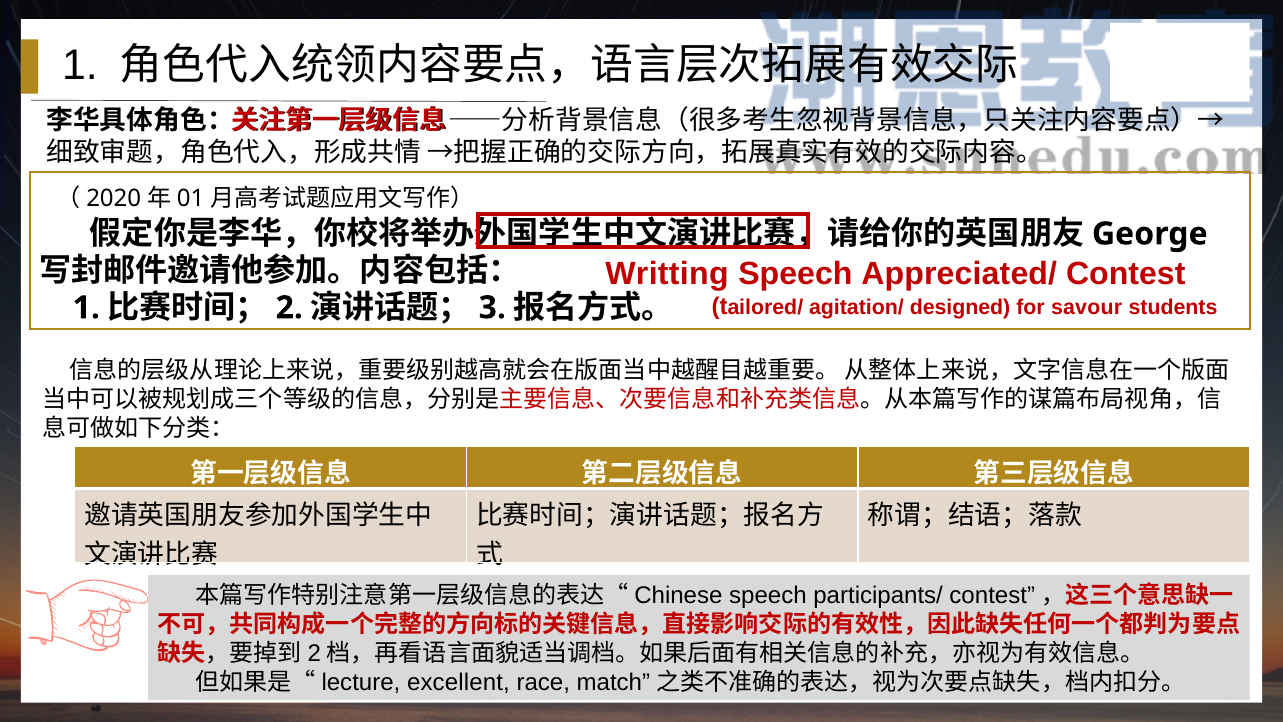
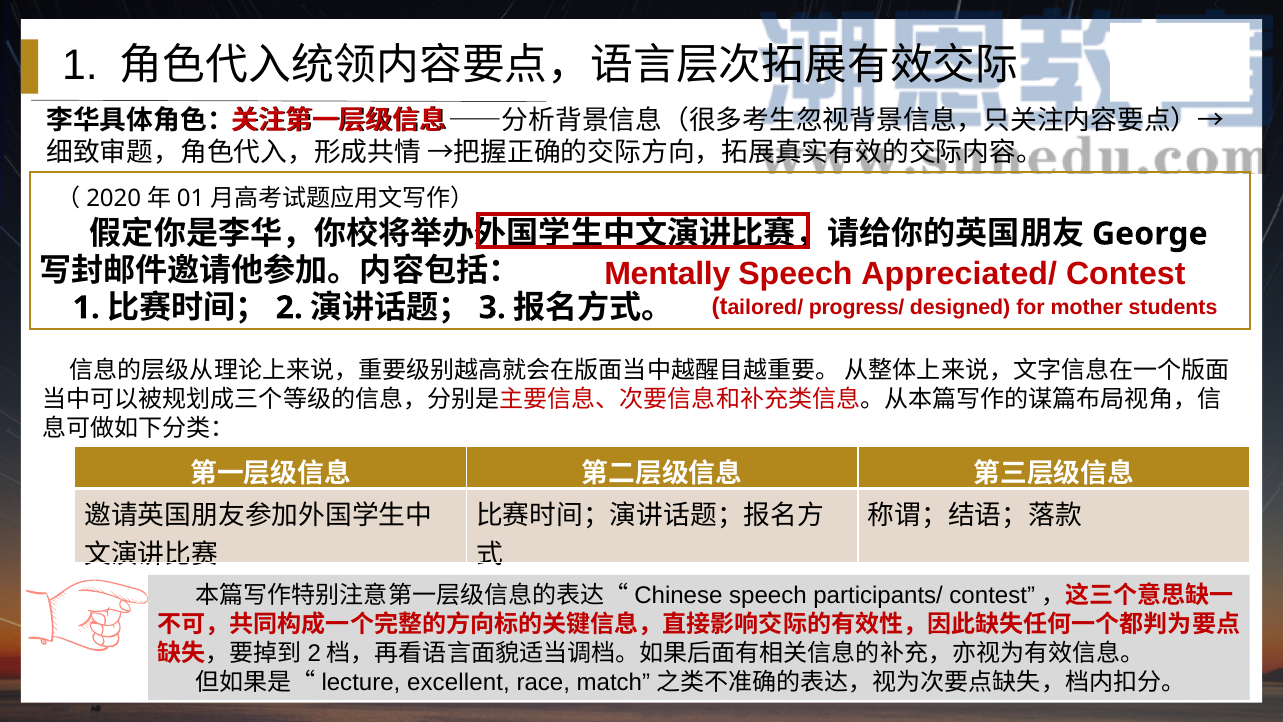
Writting: Writting -> Mentally (667, 274)
agitation/: agitation/ -> progress/ (857, 308)
savour: savour -> mother (1087, 308)
